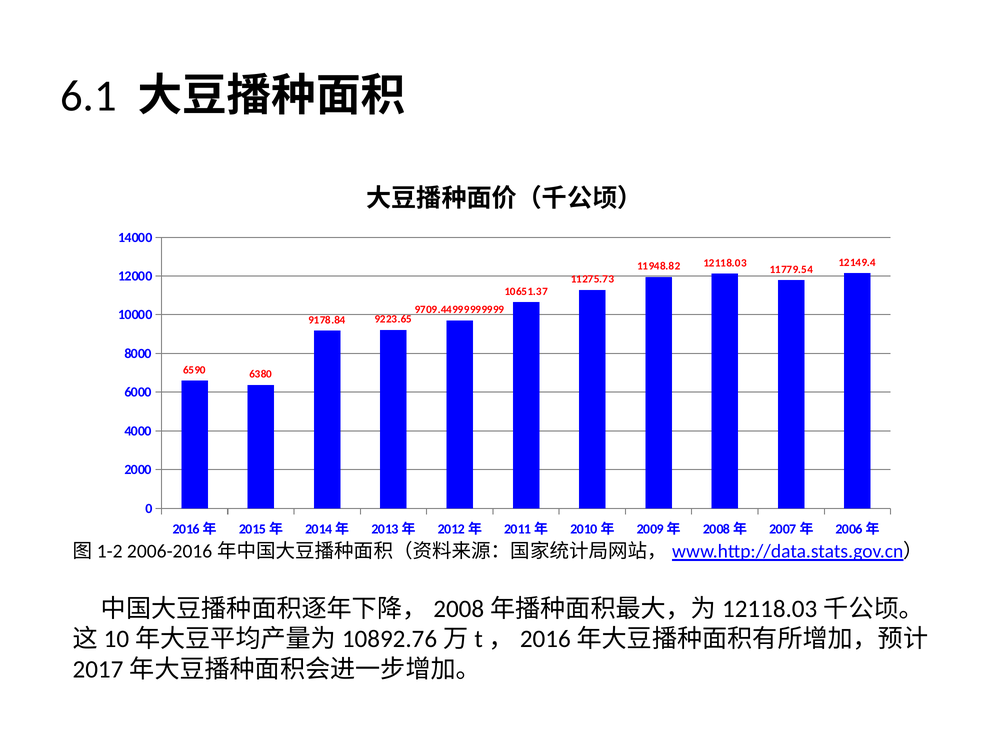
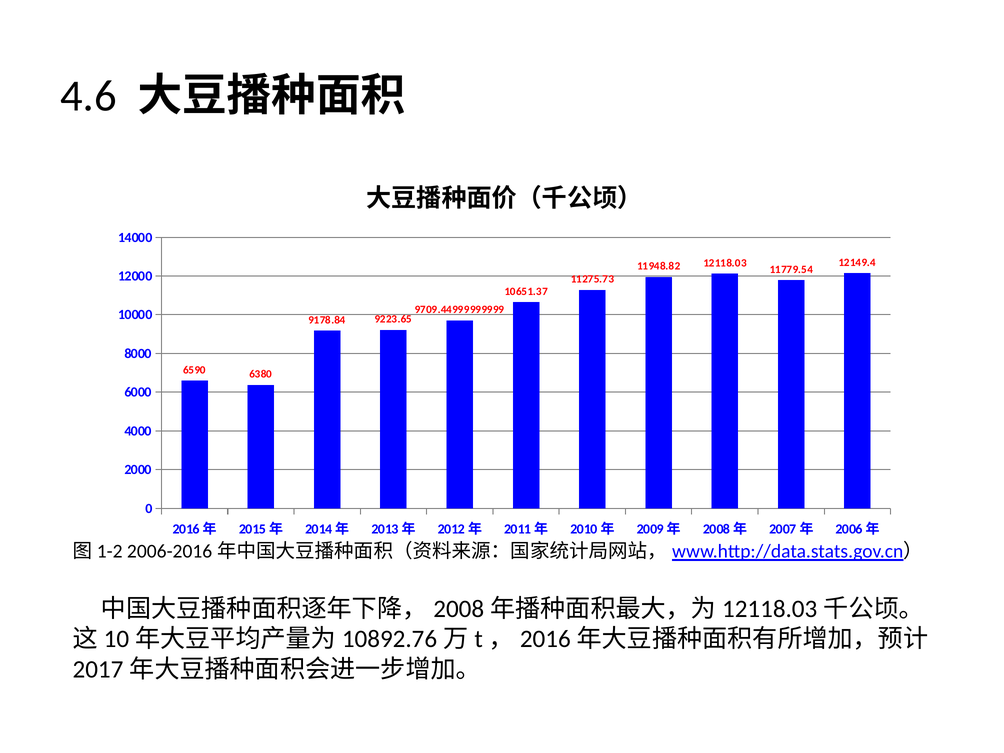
6.1: 6.1 -> 4.6 (88, 96)
